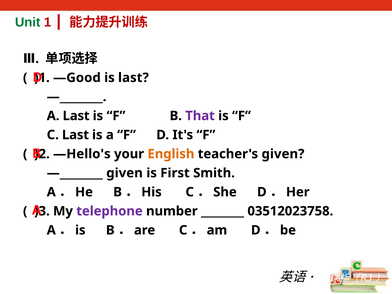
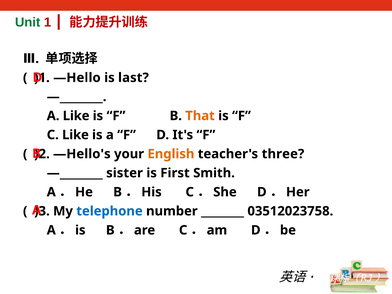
—Good: —Good -> —Hello (77, 78)
A Last: Last -> Like (76, 116)
That colour: purple -> orange (200, 116)
C Last: Last -> Like (75, 135)
teacher's given: given -> three (283, 154)
given: given -> sister (125, 173)
telephone colour: purple -> blue (109, 211)
